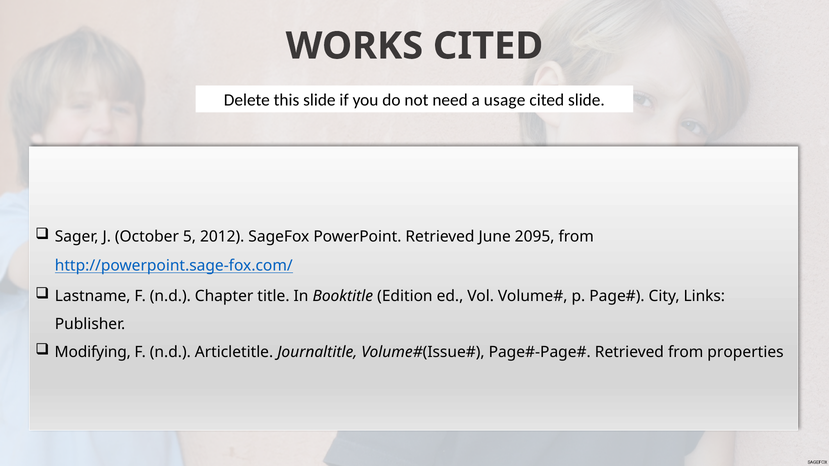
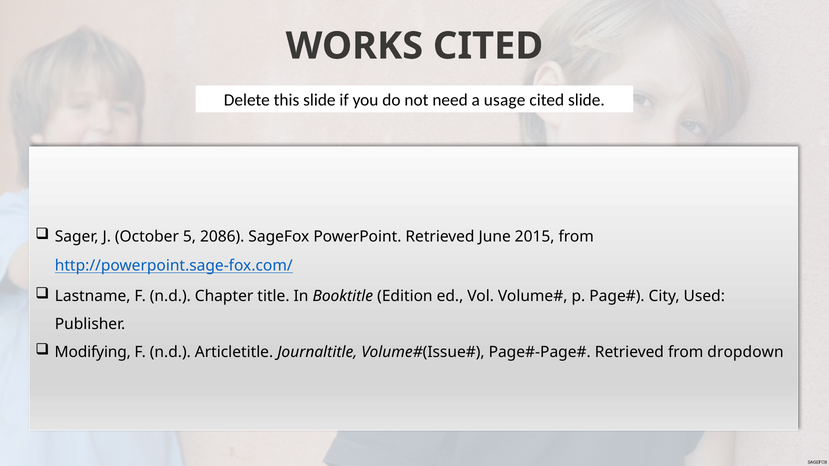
2012: 2012 -> 2086 (222, 237)
2095: 2095 -> 2015 (535, 237)
Links: Links -> Used (704, 296)
properties: properties -> dropdown (746, 352)
